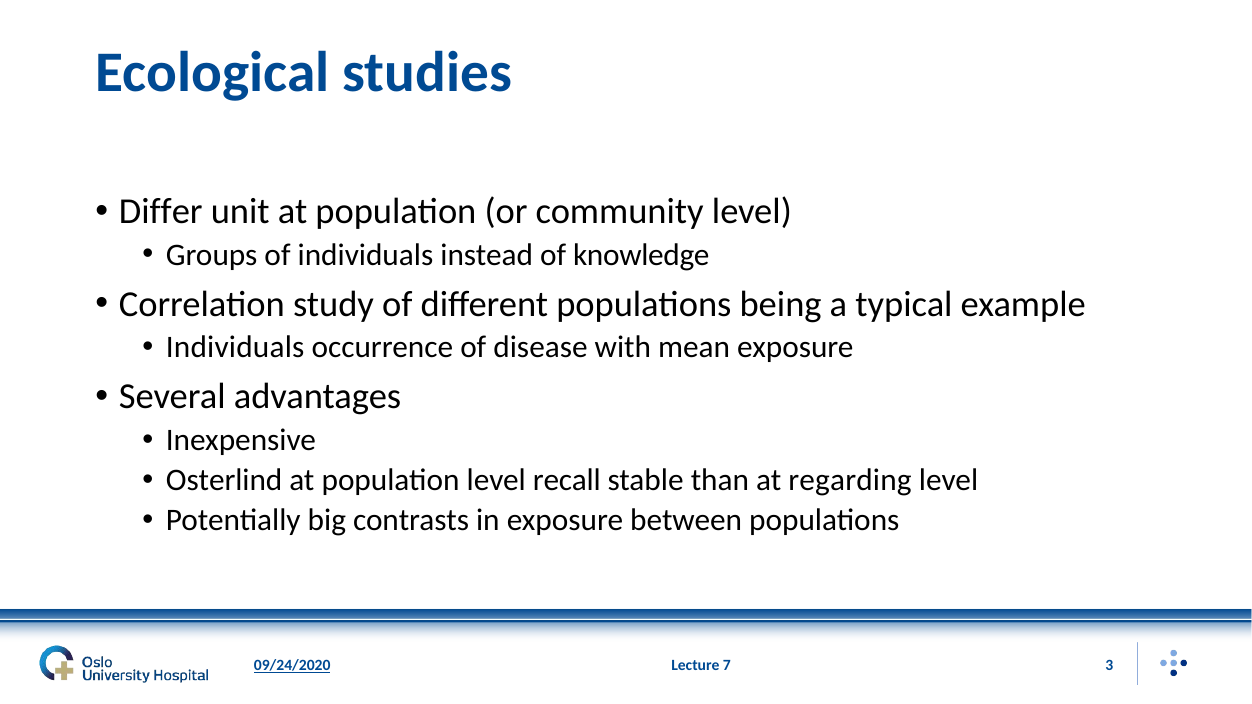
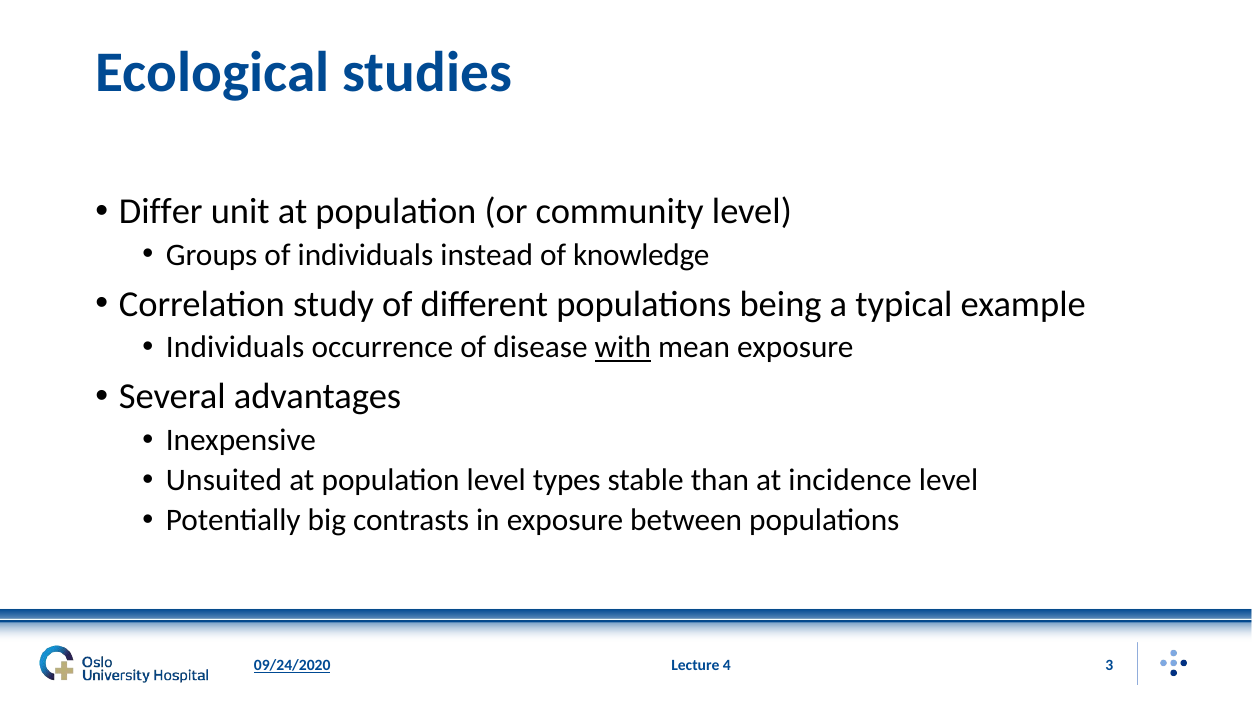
with underline: none -> present (623, 347)
Osterlind: Osterlind -> Unsuited (224, 480)
recall: recall -> types (567, 480)
regarding: regarding -> incidence (850, 480)
7: 7 -> 4 (727, 666)
